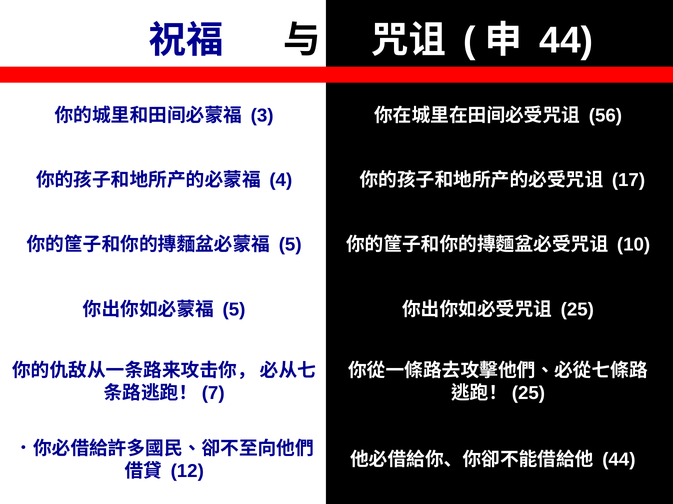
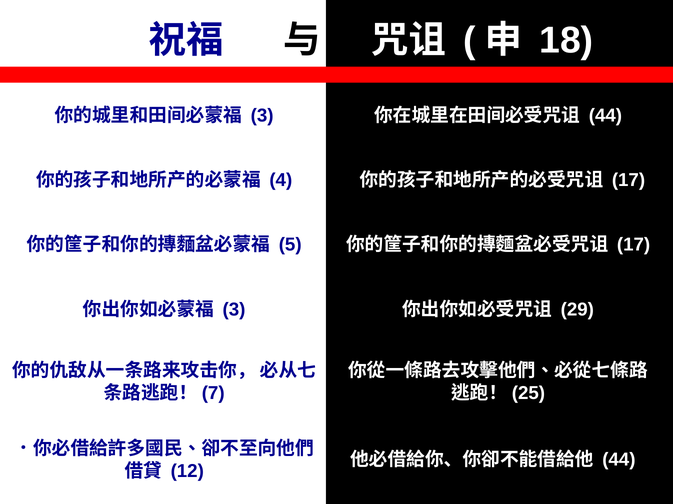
44: 44 -> 18 (566, 40)
56: 56 -> 44 (605, 116)
10: 10 -> 17 (634, 245)
5: 5 -> 3 (234, 310)
25: 25 -> 29 (577, 310)
